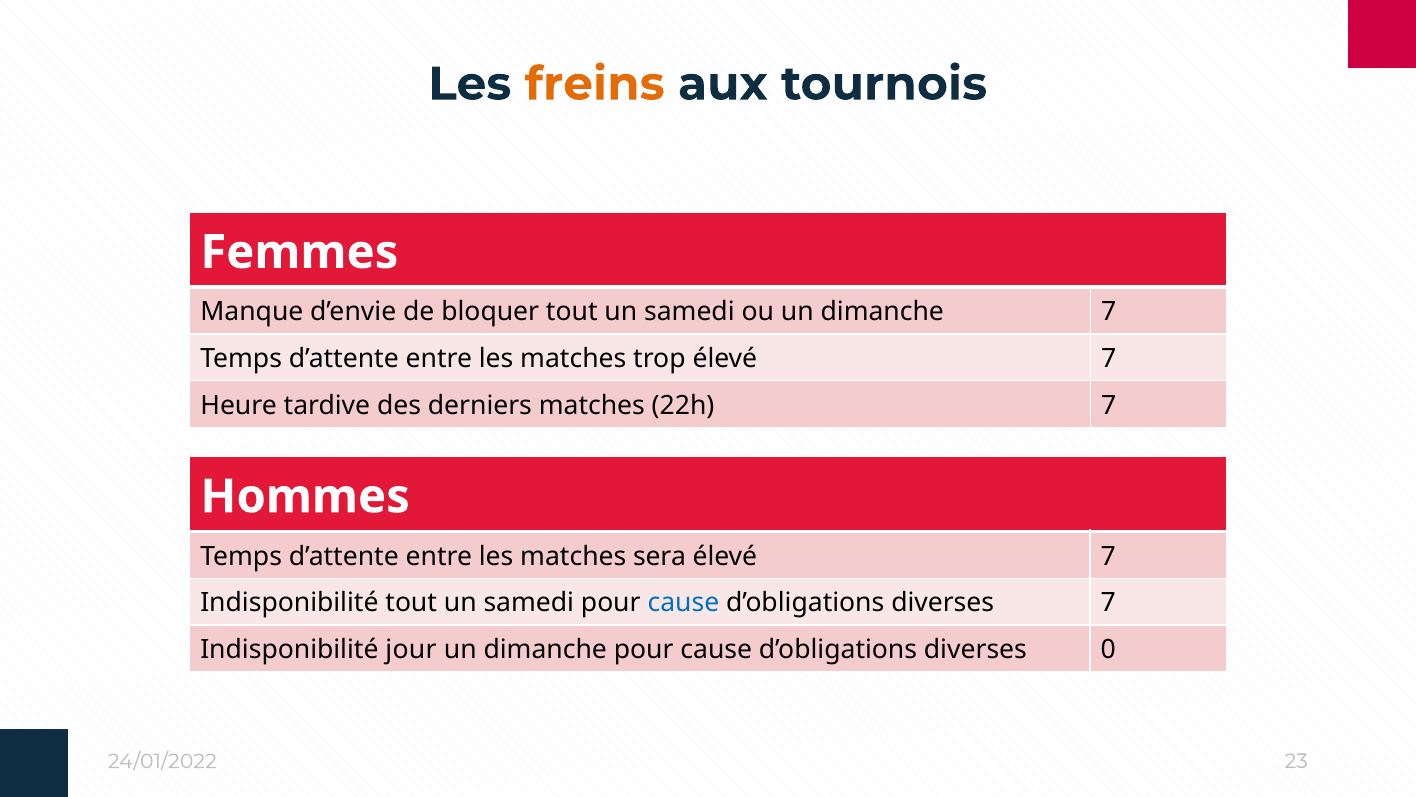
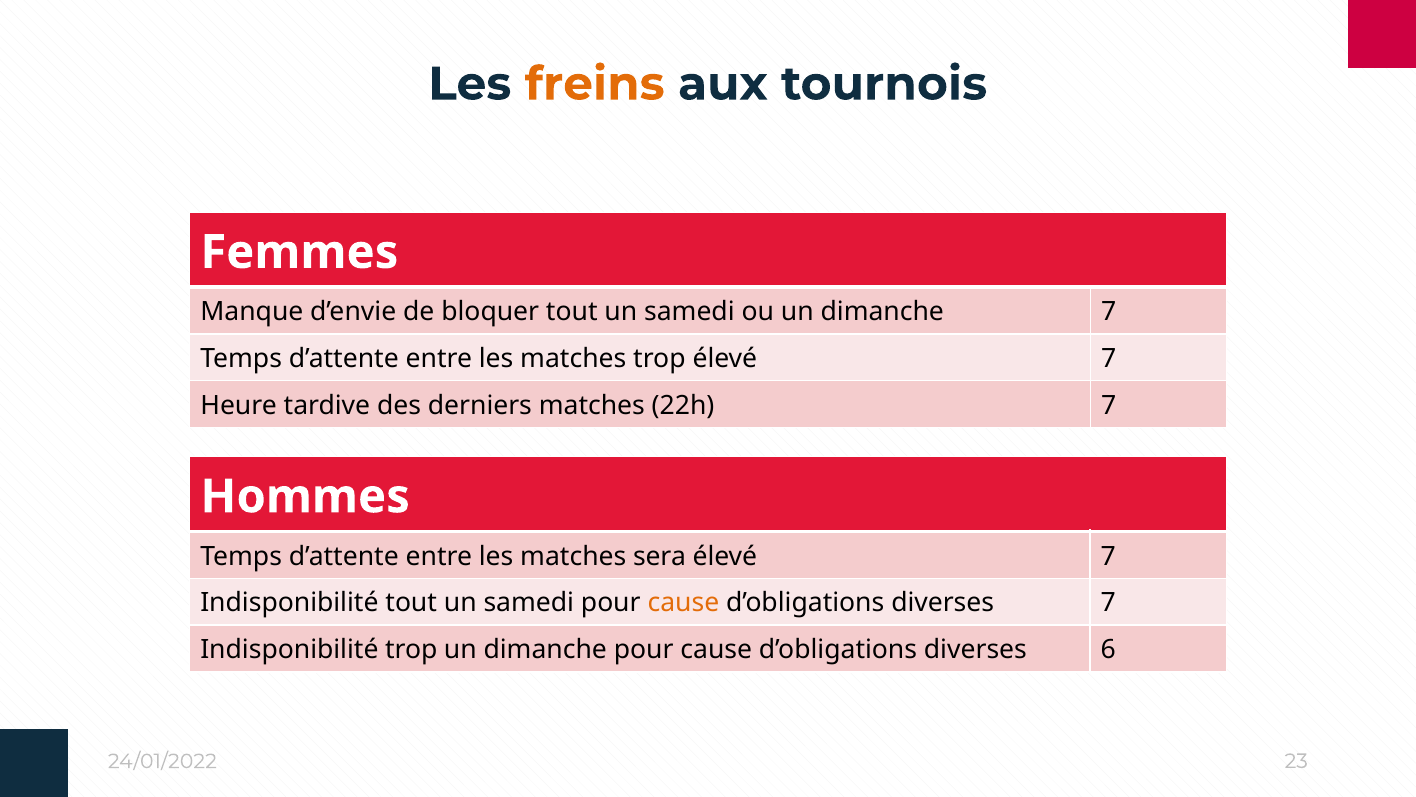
cause colour: blue -> orange (683, 603)
Indisponibilité jour: jour -> trop (411, 650)
0: 0 -> 6 (1108, 650)
